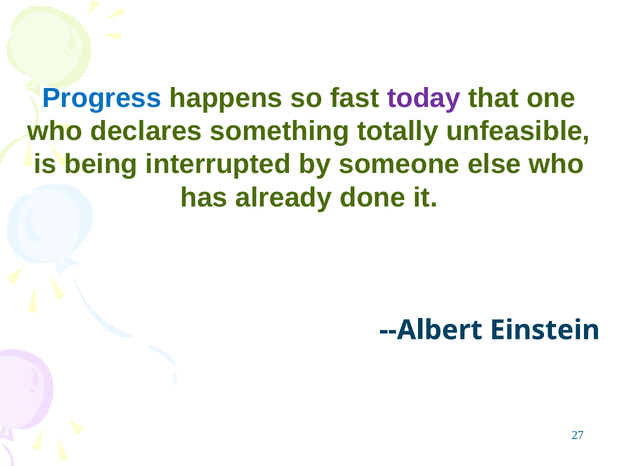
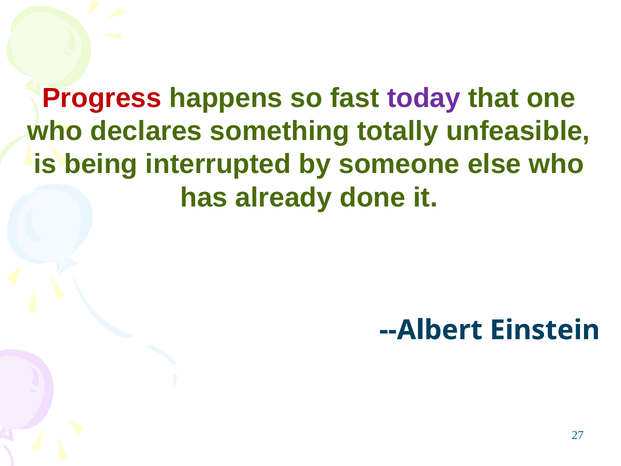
Progress colour: blue -> red (102, 98)
